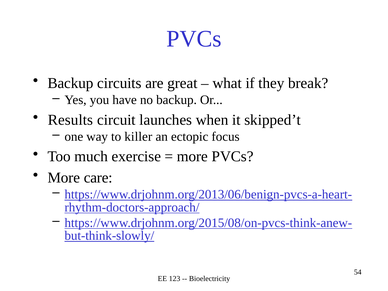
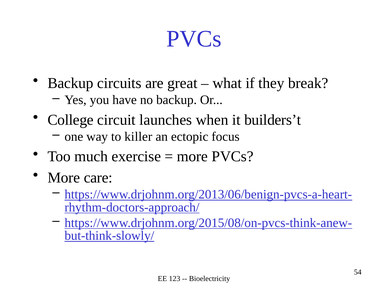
Results: Results -> College (71, 120)
skipped’t: skipped’t -> builders’t (273, 120)
